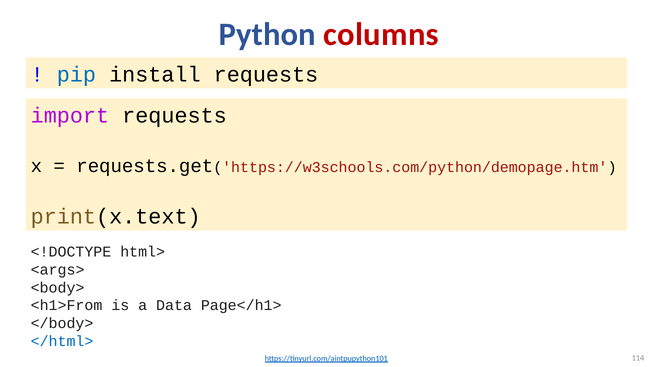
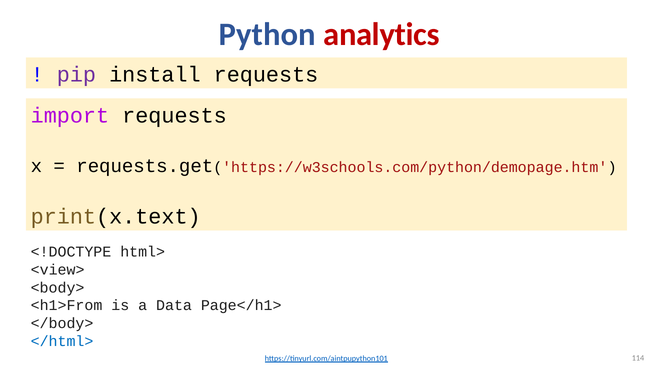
columns: columns -> analytics (381, 35)
pip colour: blue -> purple (76, 75)
<args>: <args> -> <view> (58, 270)
